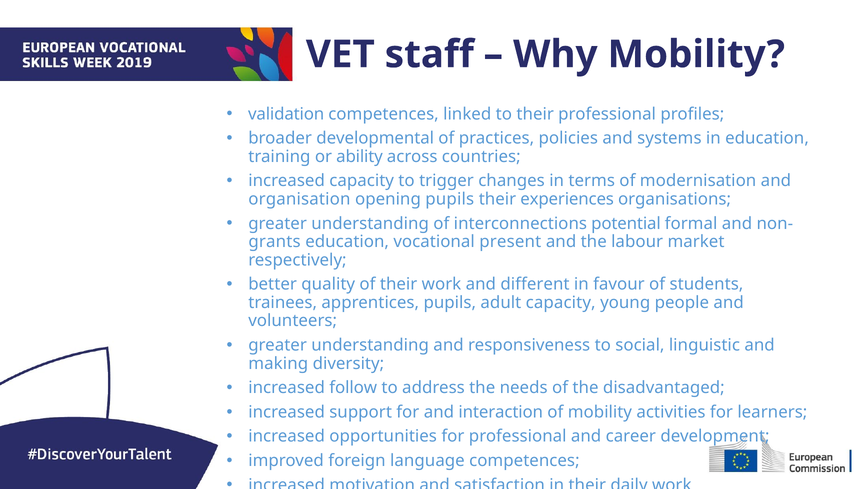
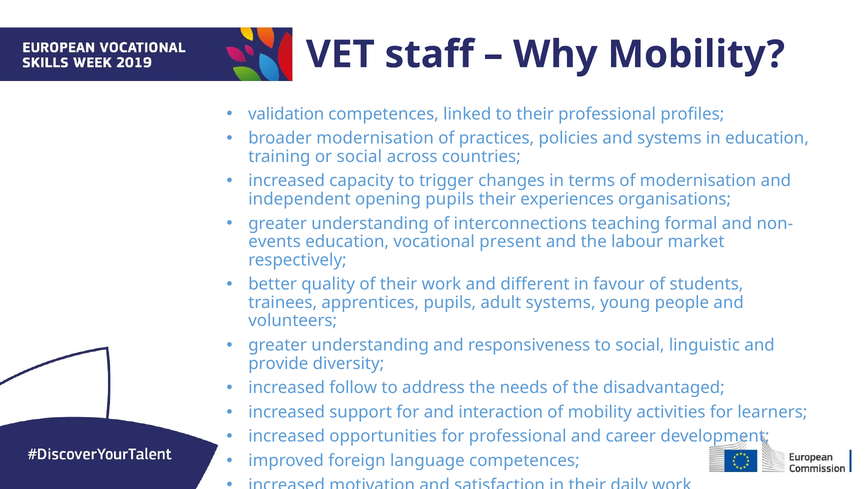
broader developmental: developmental -> modernisation (375, 138)
or ability: ability -> social (359, 156)
organisation: organisation -> independent (299, 199)
potential: potential -> teaching (626, 223)
grants: grants -> events (275, 241)
adult capacity: capacity -> systems (561, 302)
making: making -> provide (278, 363)
